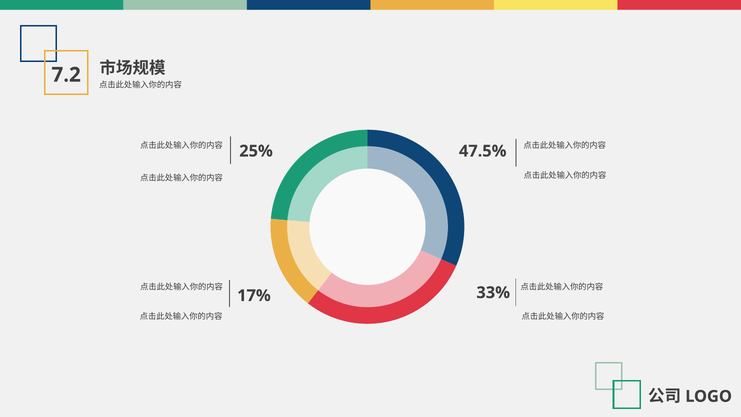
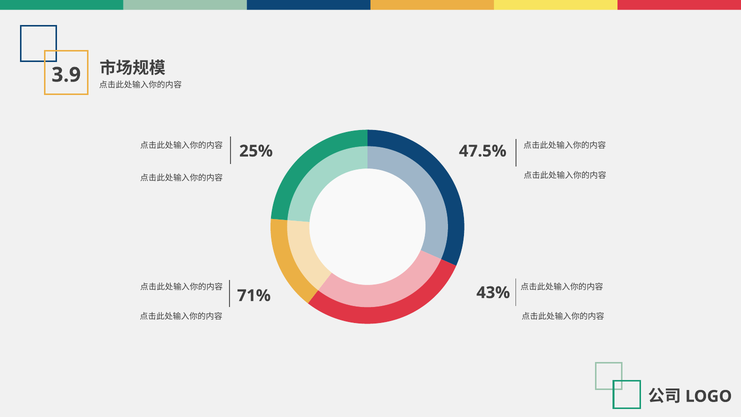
7.2: 7.2 -> 3.9 (66, 75)
33%: 33% -> 43% (493, 293)
17%: 17% -> 71% (254, 295)
